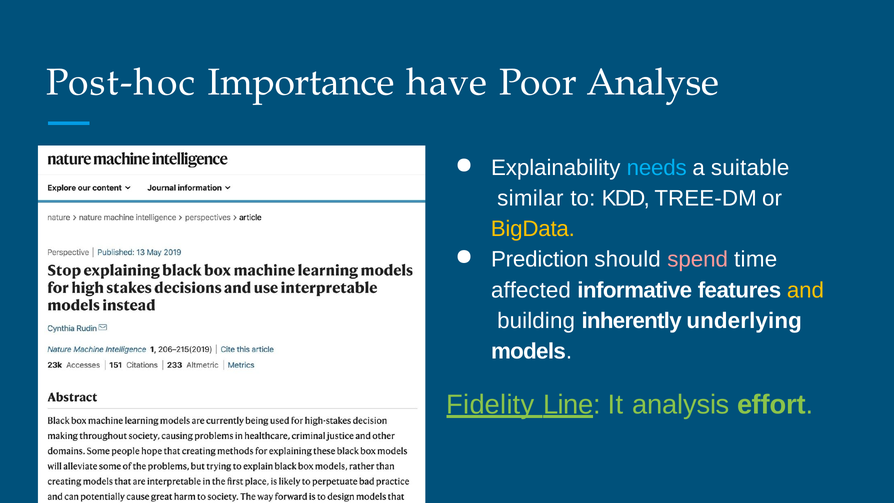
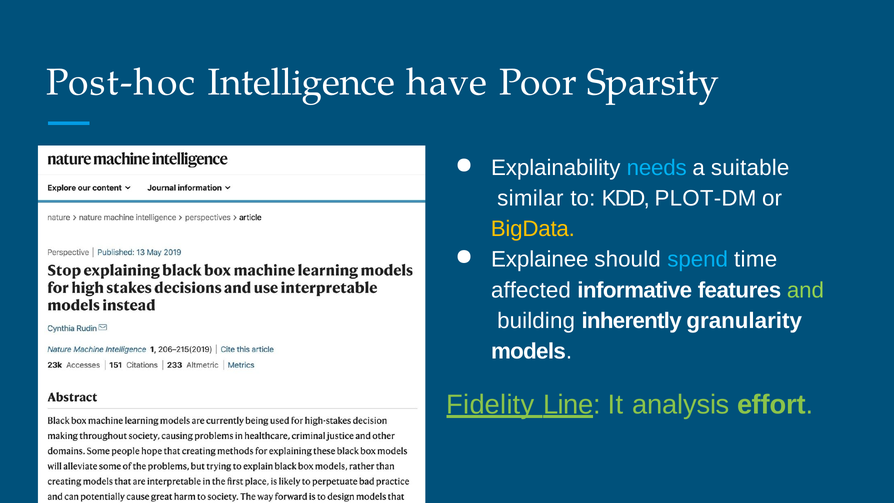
Importance: Importance -> Intelligence (301, 82)
Analyse: Analyse -> Sparsity (653, 82)
TREE-DM: TREE-DM -> PLOT-DM (706, 198)
Prediction: Prediction -> Explainee (540, 260)
spend colour: pink -> light blue (698, 260)
and colour: yellow -> light green (805, 290)
underlying: underlying -> granularity (744, 321)
